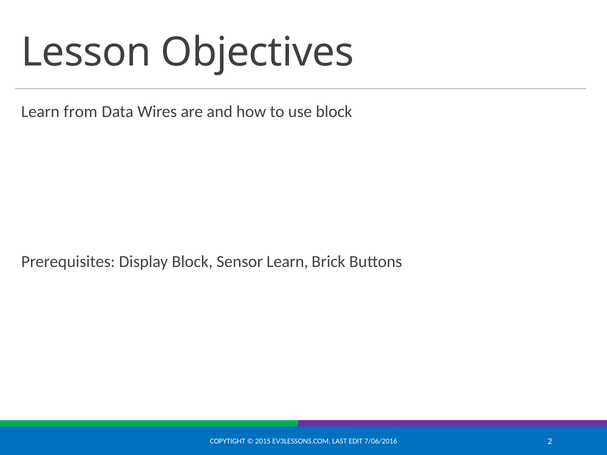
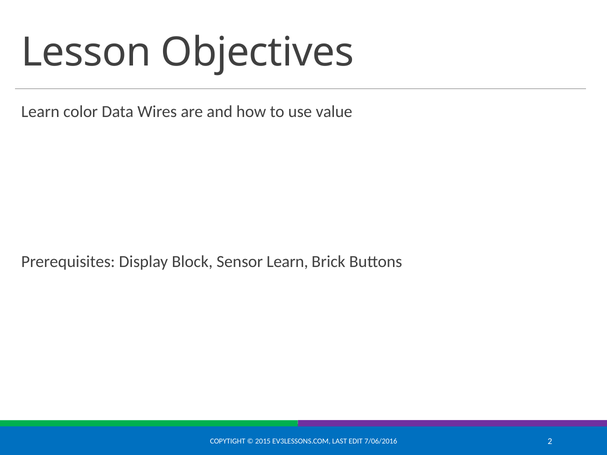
from: from -> color (81, 112)
use block: block -> value (334, 112)
